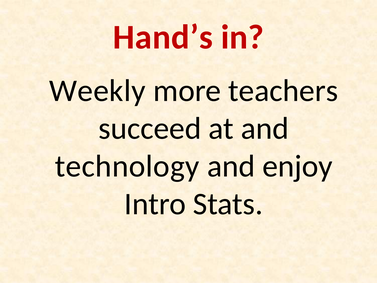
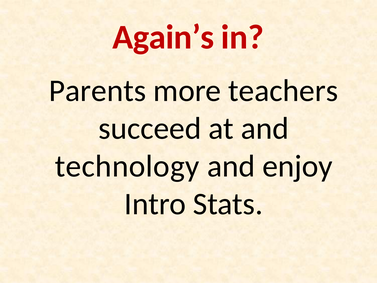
Hand’s: Hand’s -> Again’s (163, 37)
Weekly: Weekly -> Parents (97, 91)
